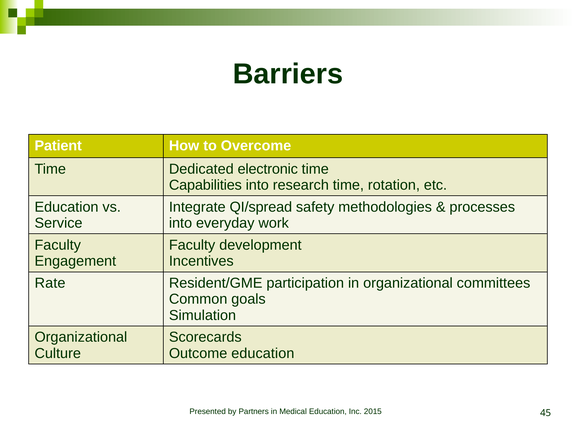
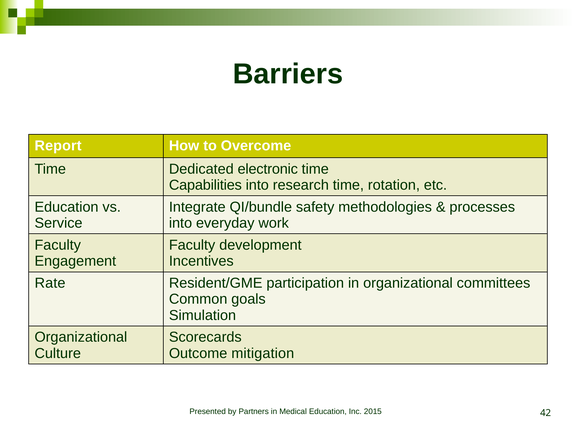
Patient: Patient -> Report (58, 146)
QI/spread: QI/spread -> QI/bundle (261, 207)
Outcome education: education -> mitigation (263, 353)
45: 45 -> 42 (546, 413)
